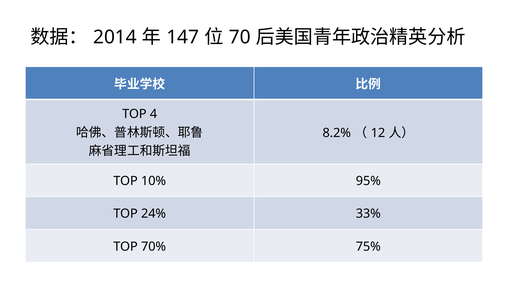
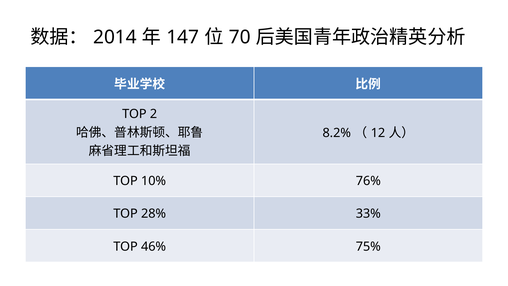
4: 4 -> 2 (154, 114)
95%: 95% -> 76% (368, 181)
24%: 24% -> 28% (154, 214)
70%: 70% -> 46% (154, 246)
